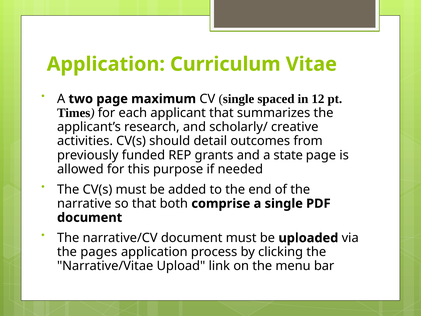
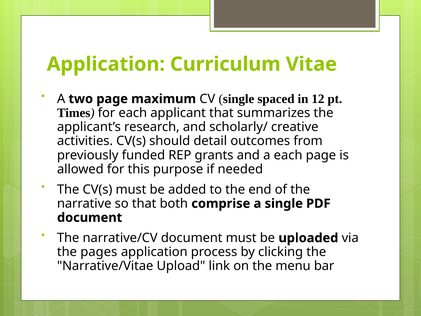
a state: state -> each (288, 155)
